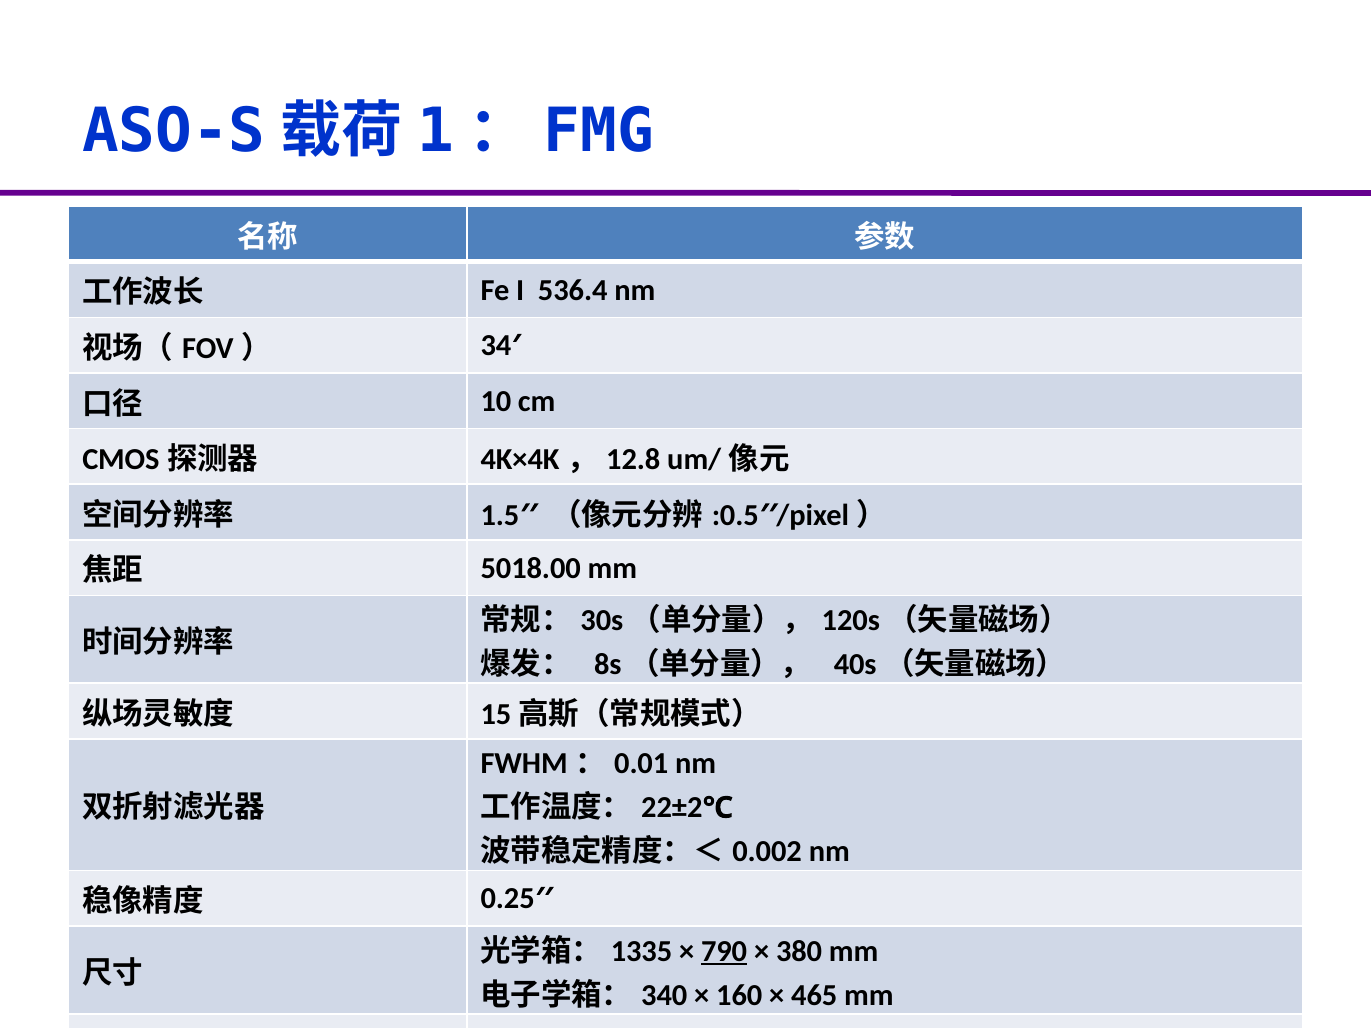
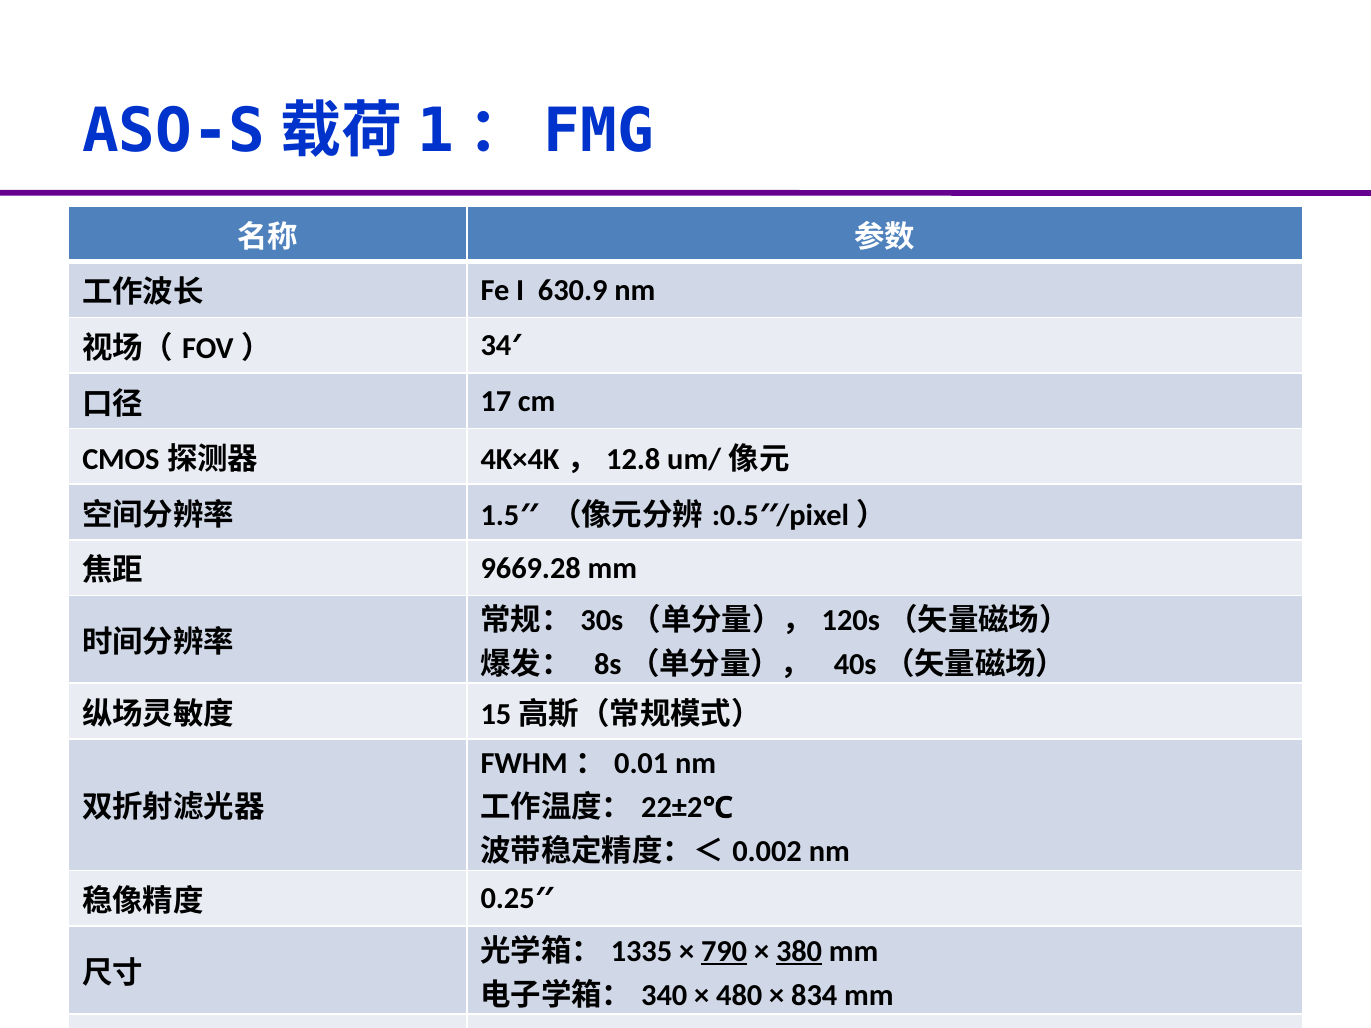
536.4: 536.4 -> 630.9 (573, 290)
10: 10 -> 17 (496, 401)
5018.00: 5018.00 -> 9669.28 (531, 568)
380 underline: none -> present (799, 951)
160: 160 -> 480 (739, 995)
465: 465 -> 834 (814, 995)
